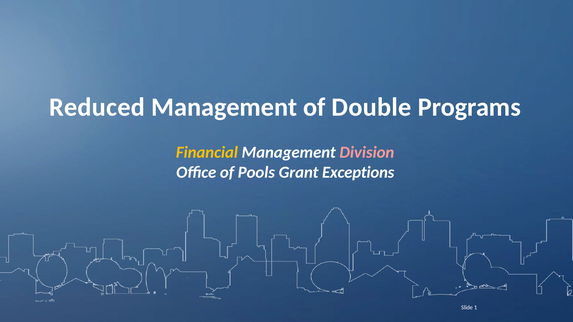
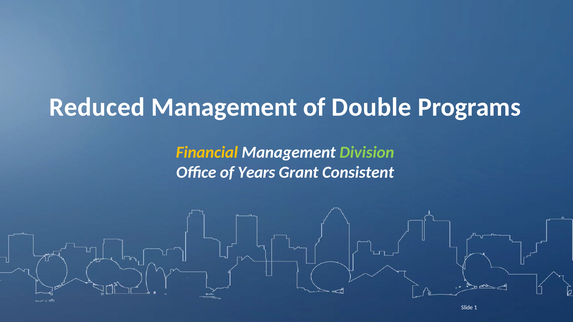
Division colour: pink -> light green (367, 153)
Pools: Pools -> Years (256, 173)
Exceptions: Exceptions -> Consistent (358, 173)
